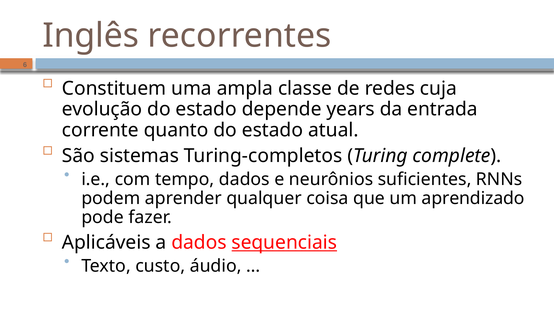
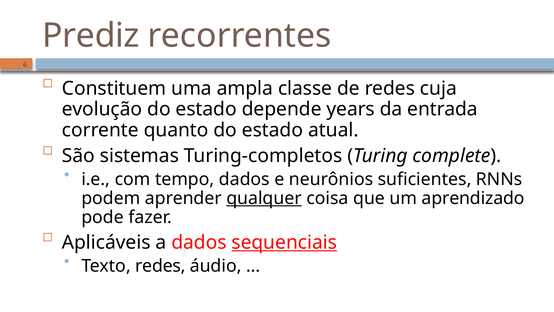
Inglês: Inglês -> Prediz (91, 36)
qualquer underline: none -> present (264, 198)
Texto custo: custo -> redes (160, 266)
